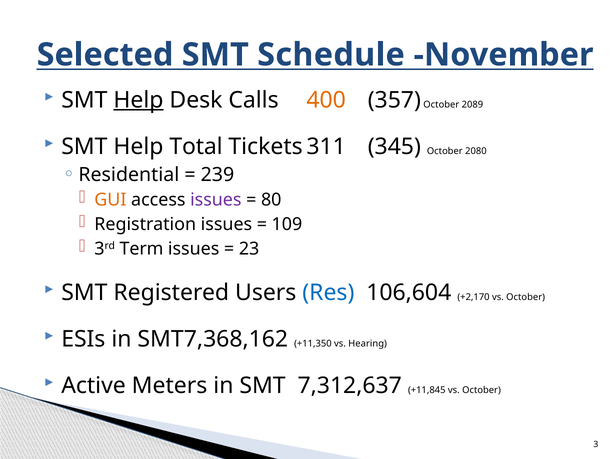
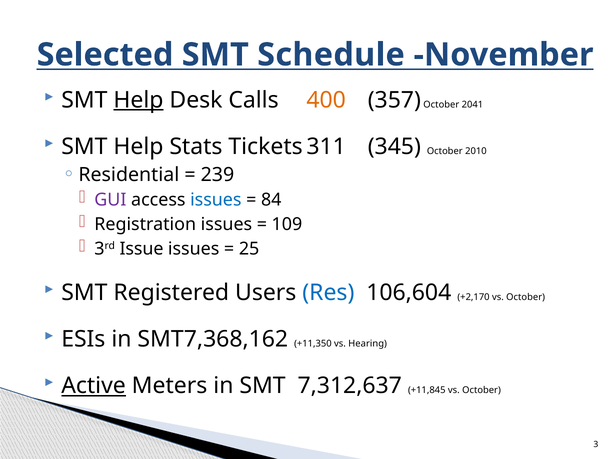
2089: 2089 -> 2041 (472, 105)
Total: Total -> Stats (196, 147)
2080: 2080 -> 2010 (476, 151)
GUI colour: orange -> purple (110, 200)
issues colour: purple -> blue (216, 200)
80: 80 -> 84 (271, 200)
Term: Term -> Issue (141, 249)
23: 23 -> 25 (249, 249)
Active underline: none -> present (94, 386)
